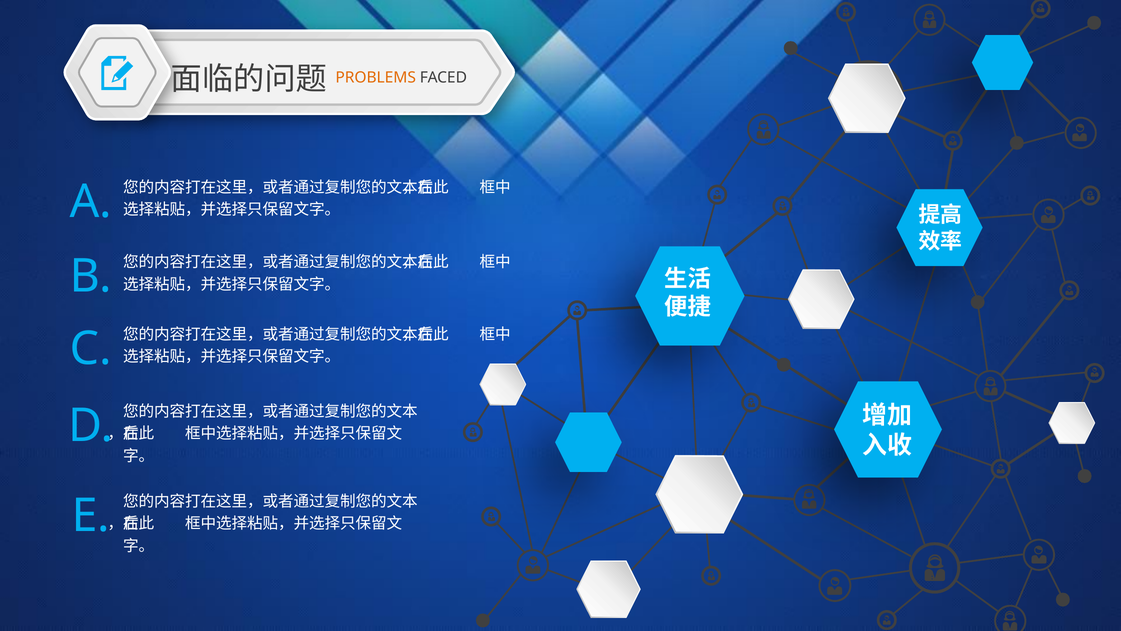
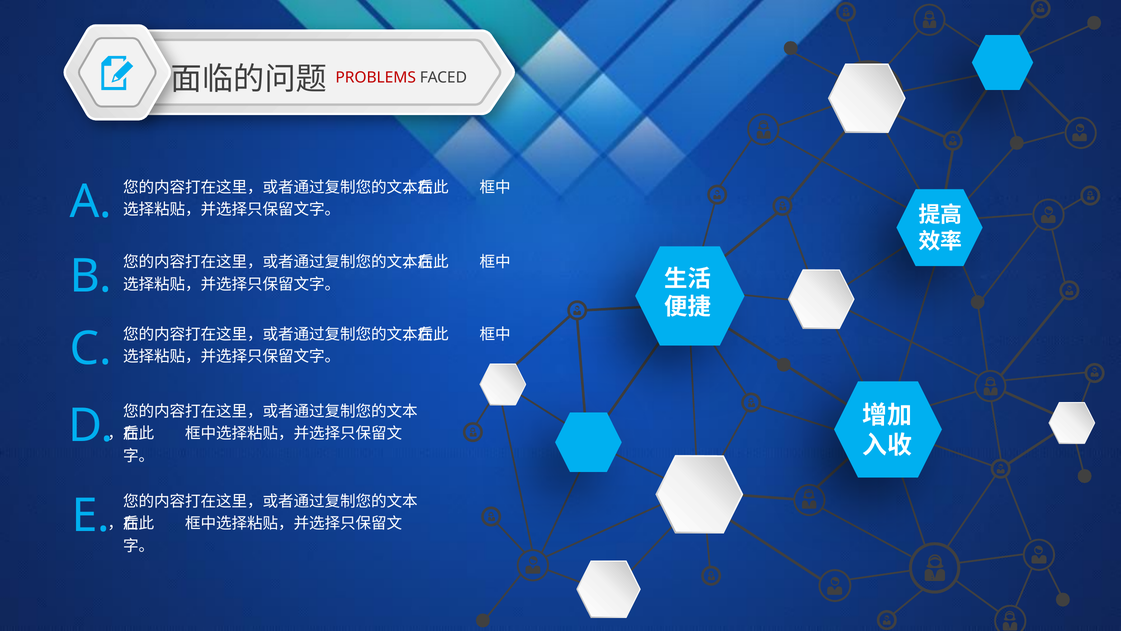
PROBLEMS colour: orange -> red (376, 78)
